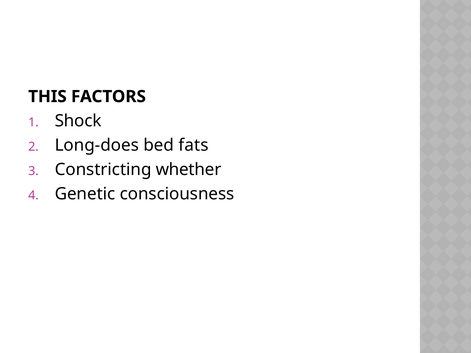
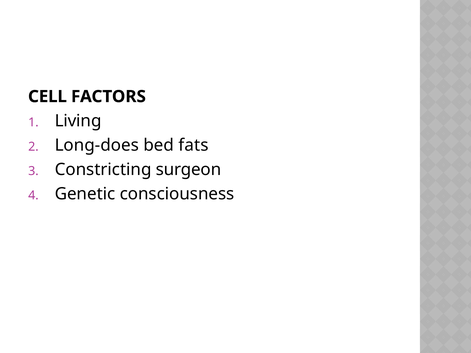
THIS: THIS -> CELL (47, 97)
Shock: Shock -> Living (78, 121)
whether: whether -> surgeon (189, 170)
